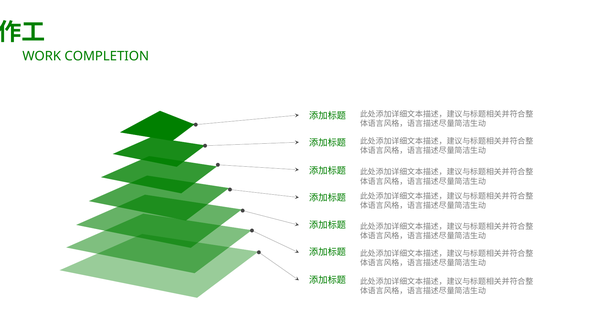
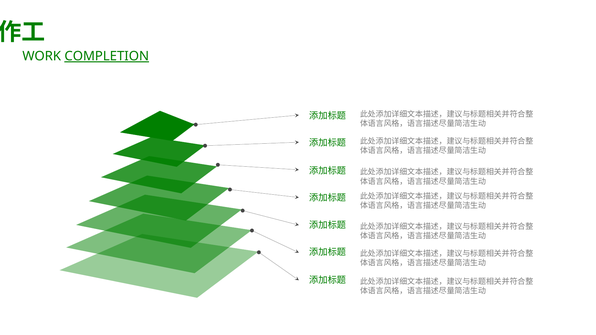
COMPLETION underline: none -> present (107, 56)
